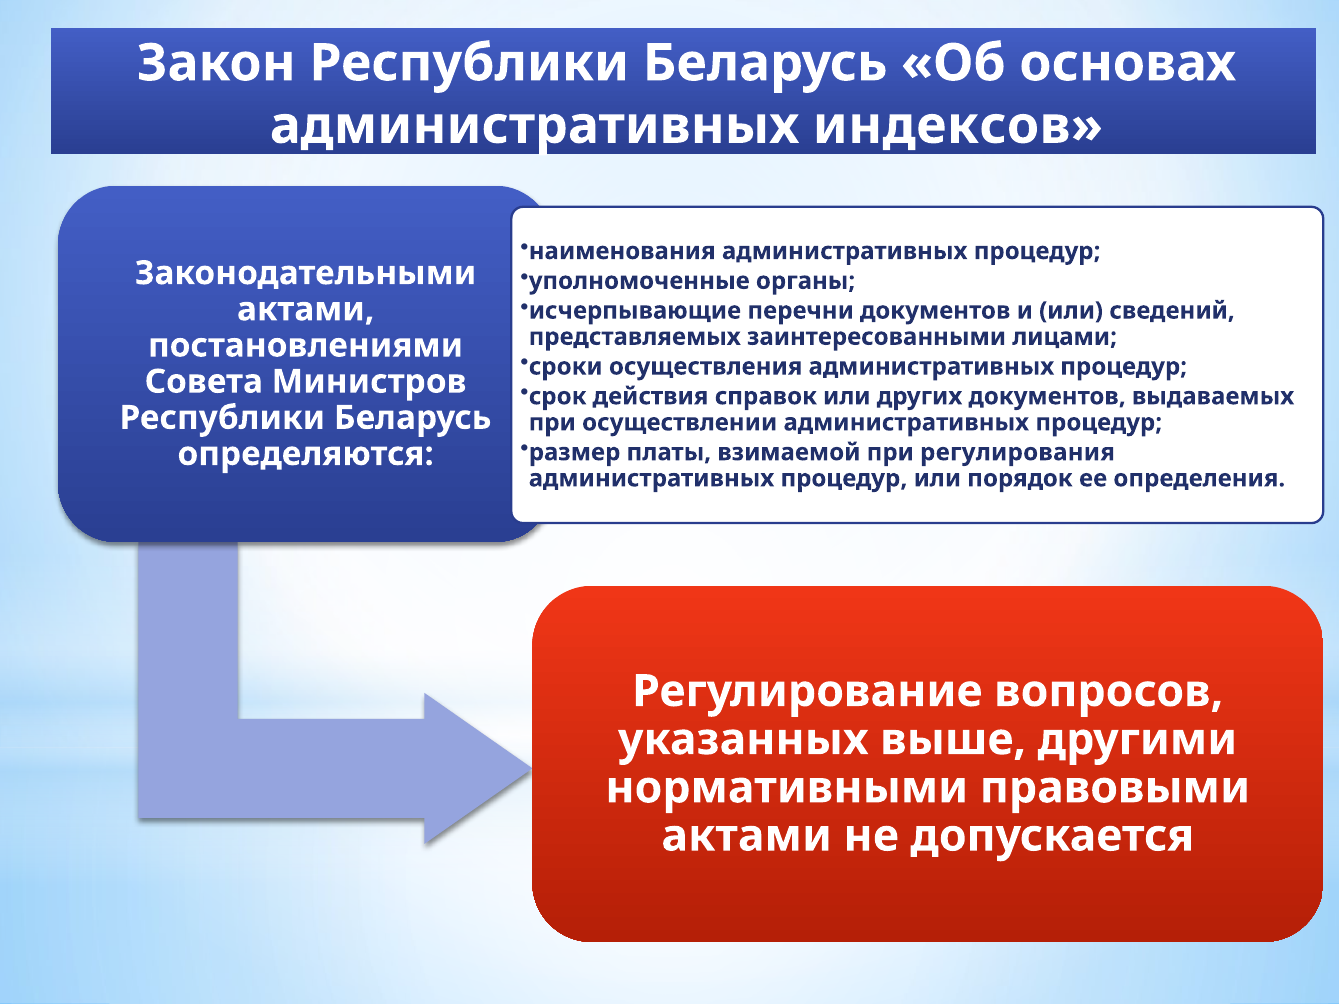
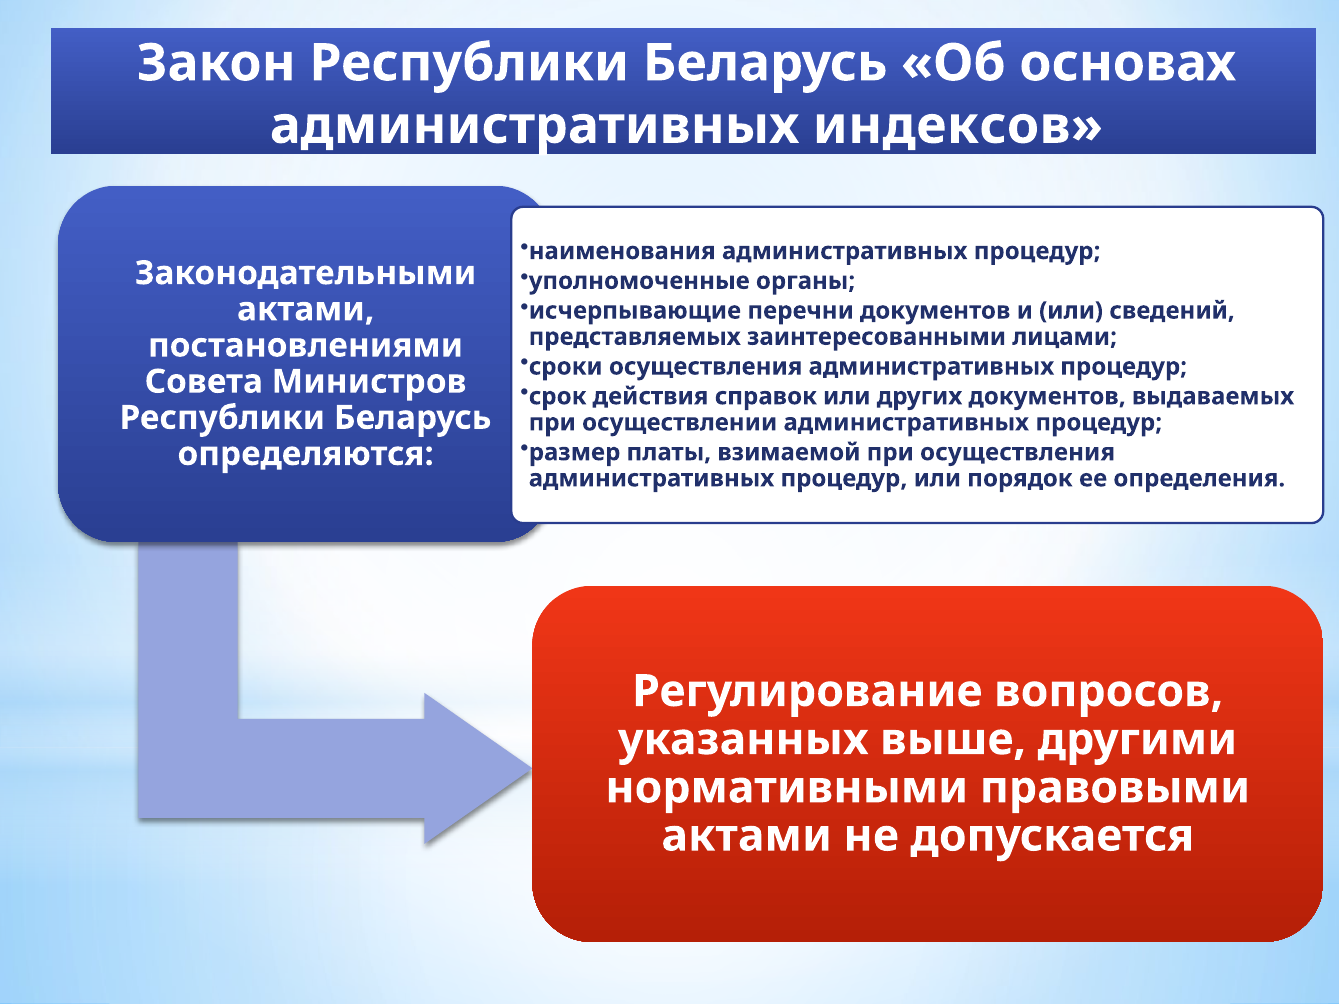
при регулирования: регулирования -> осуществления (1018, 452)
